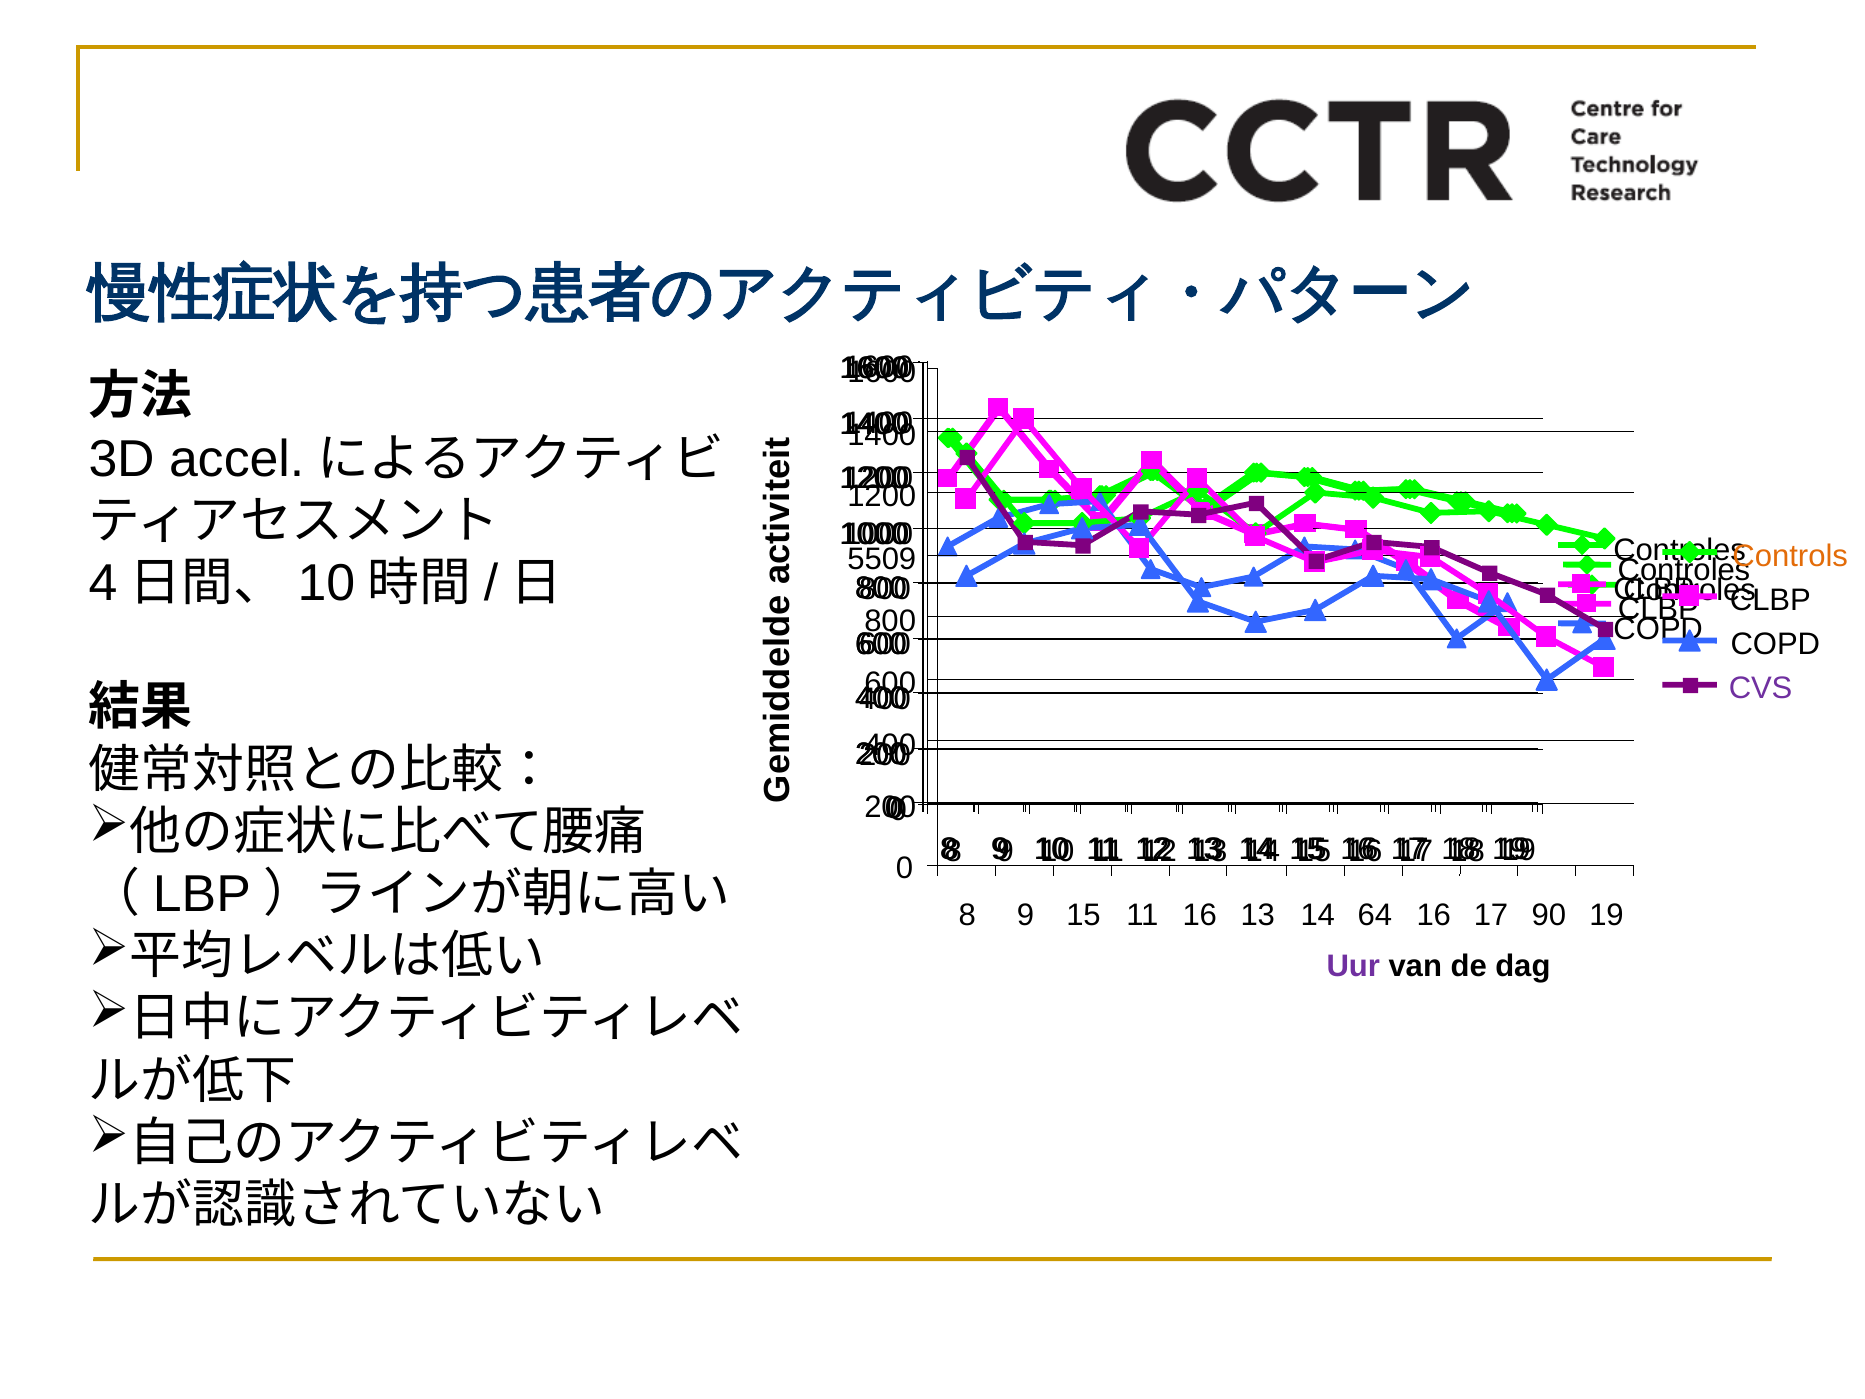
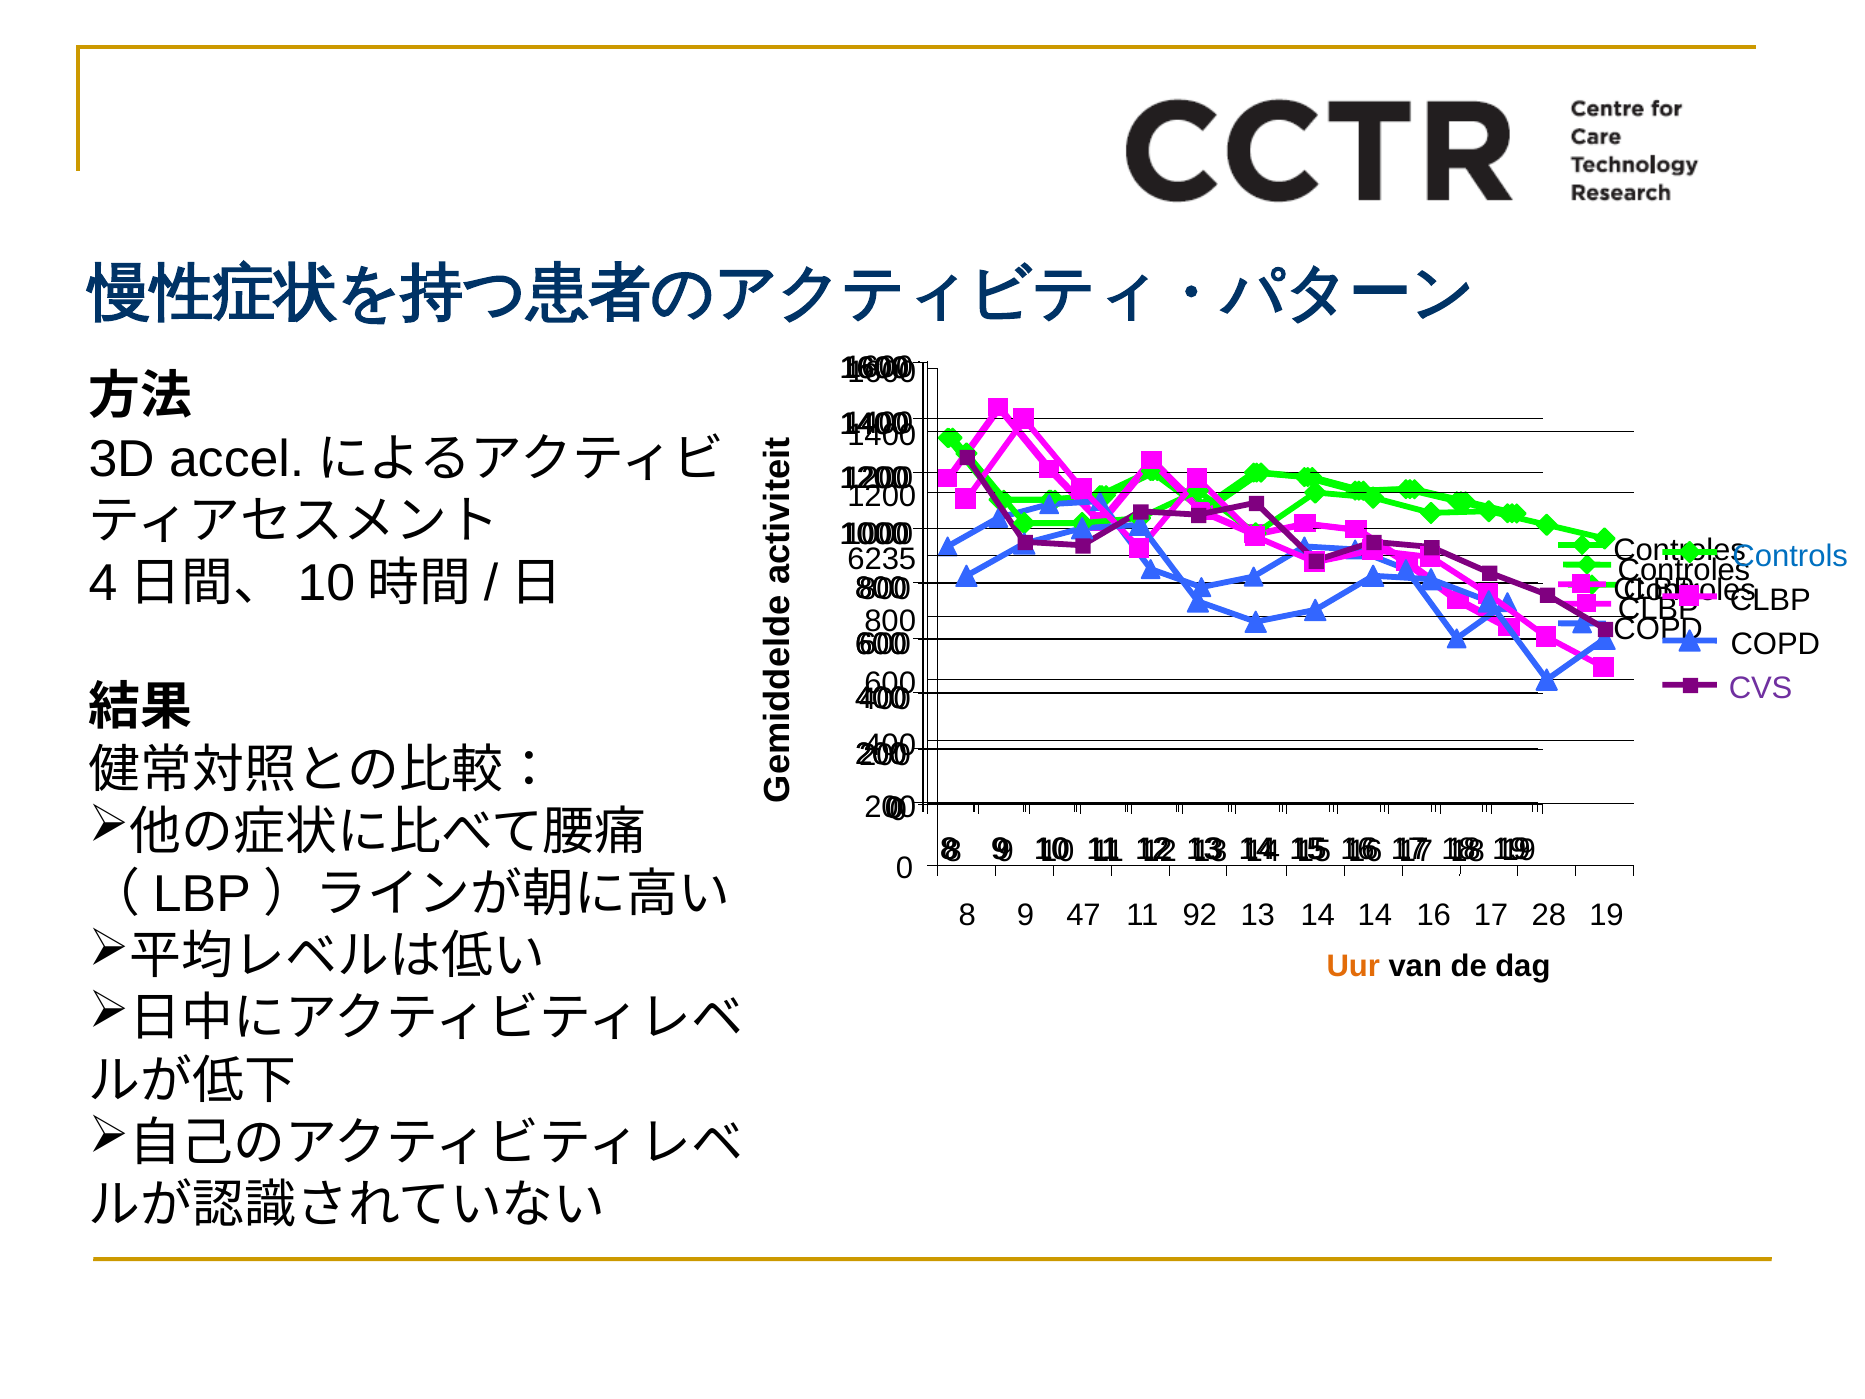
Controls colour: orange -> blue (1790, 556)
5509: 5509 -> 6235 (882, 559)
9 15: 15 -> 47 (1084, 915)
11 16: 16 -> 92 (1200, 915)
14 64: 64 -> 14 (1375, 915)
90: 90 -> 28 (1549, 915)
Uur colour: purple -> orange (1353, 966)
